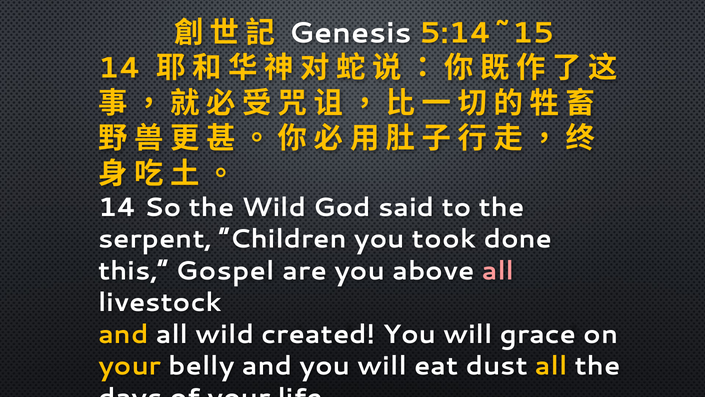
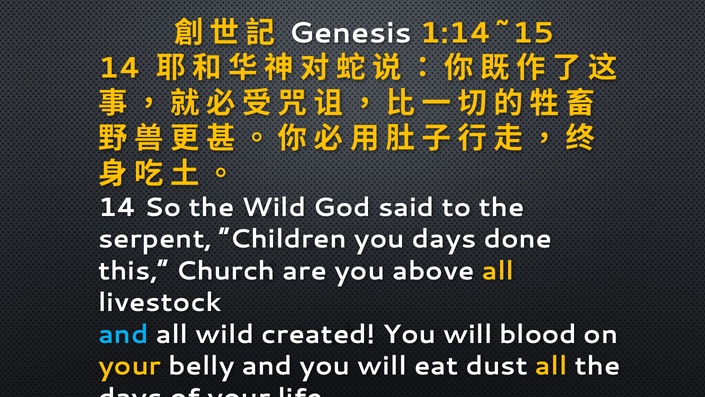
5:14~15: 5:14~15 -> 1:14~15 (487, 33)
you took: took -> days (444, 239)
Gospel: Gospel -> Church (226, 270)
all colour: pink -> yellow (498, 270)
and colour: yellow -> light blue (123, 334)
grace: grace -> blood (538, 334)
